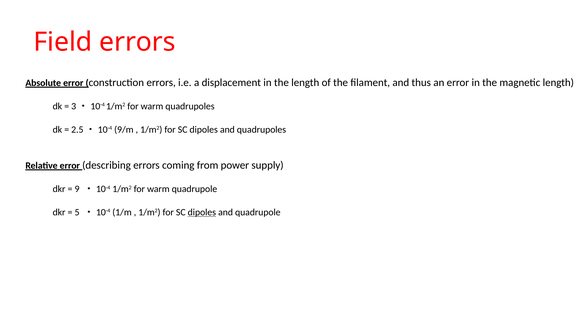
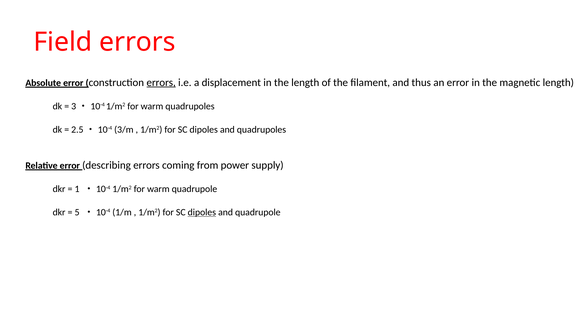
errors underline: none -> present (161, 82)
9/m: 9/m -> 3/m (124, 129)
9: 9 -> 1 (77, 189)
